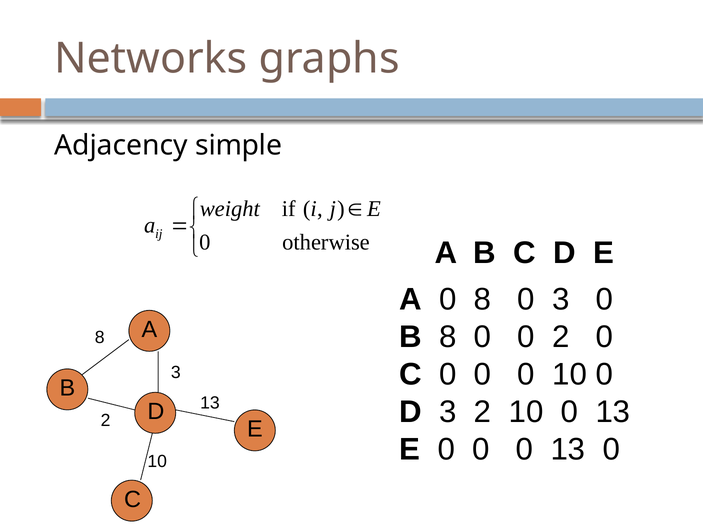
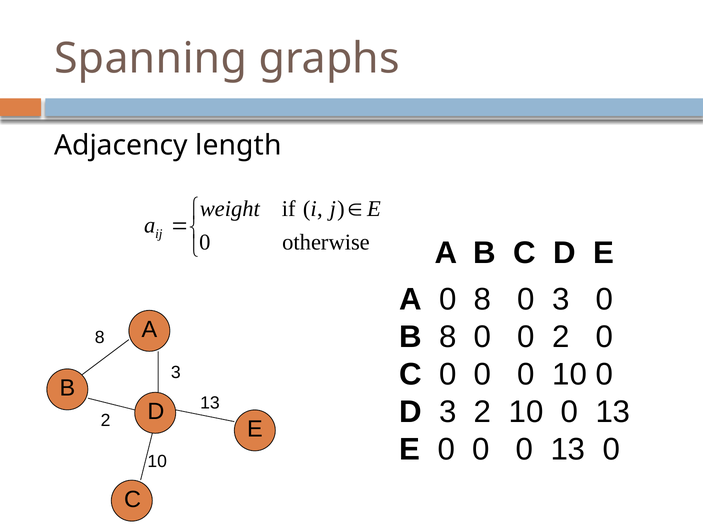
Networks: Networks -> Spanning (151, 59)
simple: simple -> length (238, 145)
